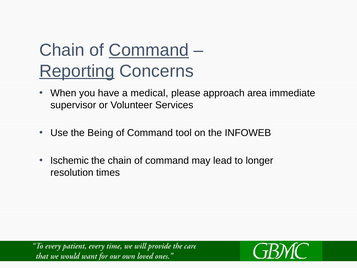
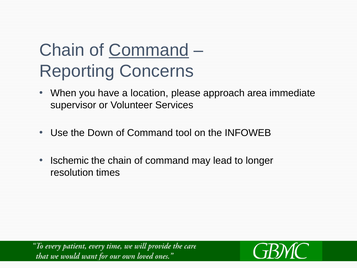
Reporting underline: present -> none (77, 71)
medical: medical -> location (149, 93)
Being: Being -> Down (100, 133)
